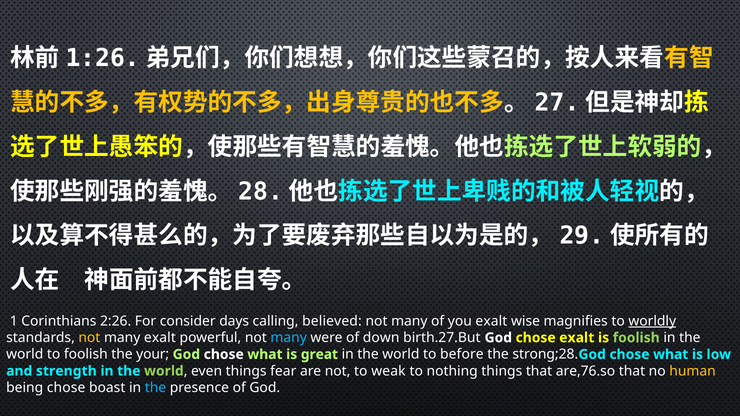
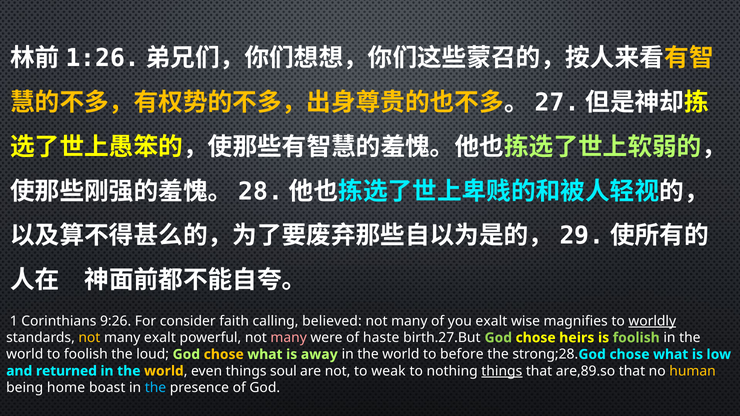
2:26: 2:26 -> 9:26 (116, 321)
days: days -> faith (234, 321)
many colour: light blue -> pink (289, 338)
down: down -> haste (381, 338)
God colour: white -> light green (498, 338)
chose exalt: exalt -> heirs (577, 338)
your: your -> loud (153, 355)
chose colour: white -> yellow (224, 355)
great: great -> away (319, 355)
strength: strength -> returned (66, 371)
world colour: light green -> yellow (164, 371)
fear: fear -> soul (283, 371)
things underline: none -> present (502, 371)
are,76.so: are,76.so -> are,89.so (586, 371)
being chose: chose -> home (66, 388)
